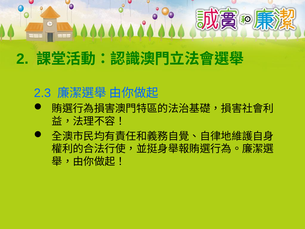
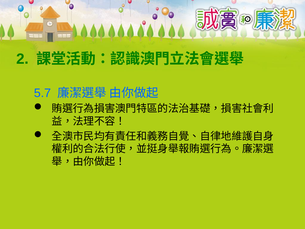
2.3: 2.3 -> 5.7 (42, 93)
